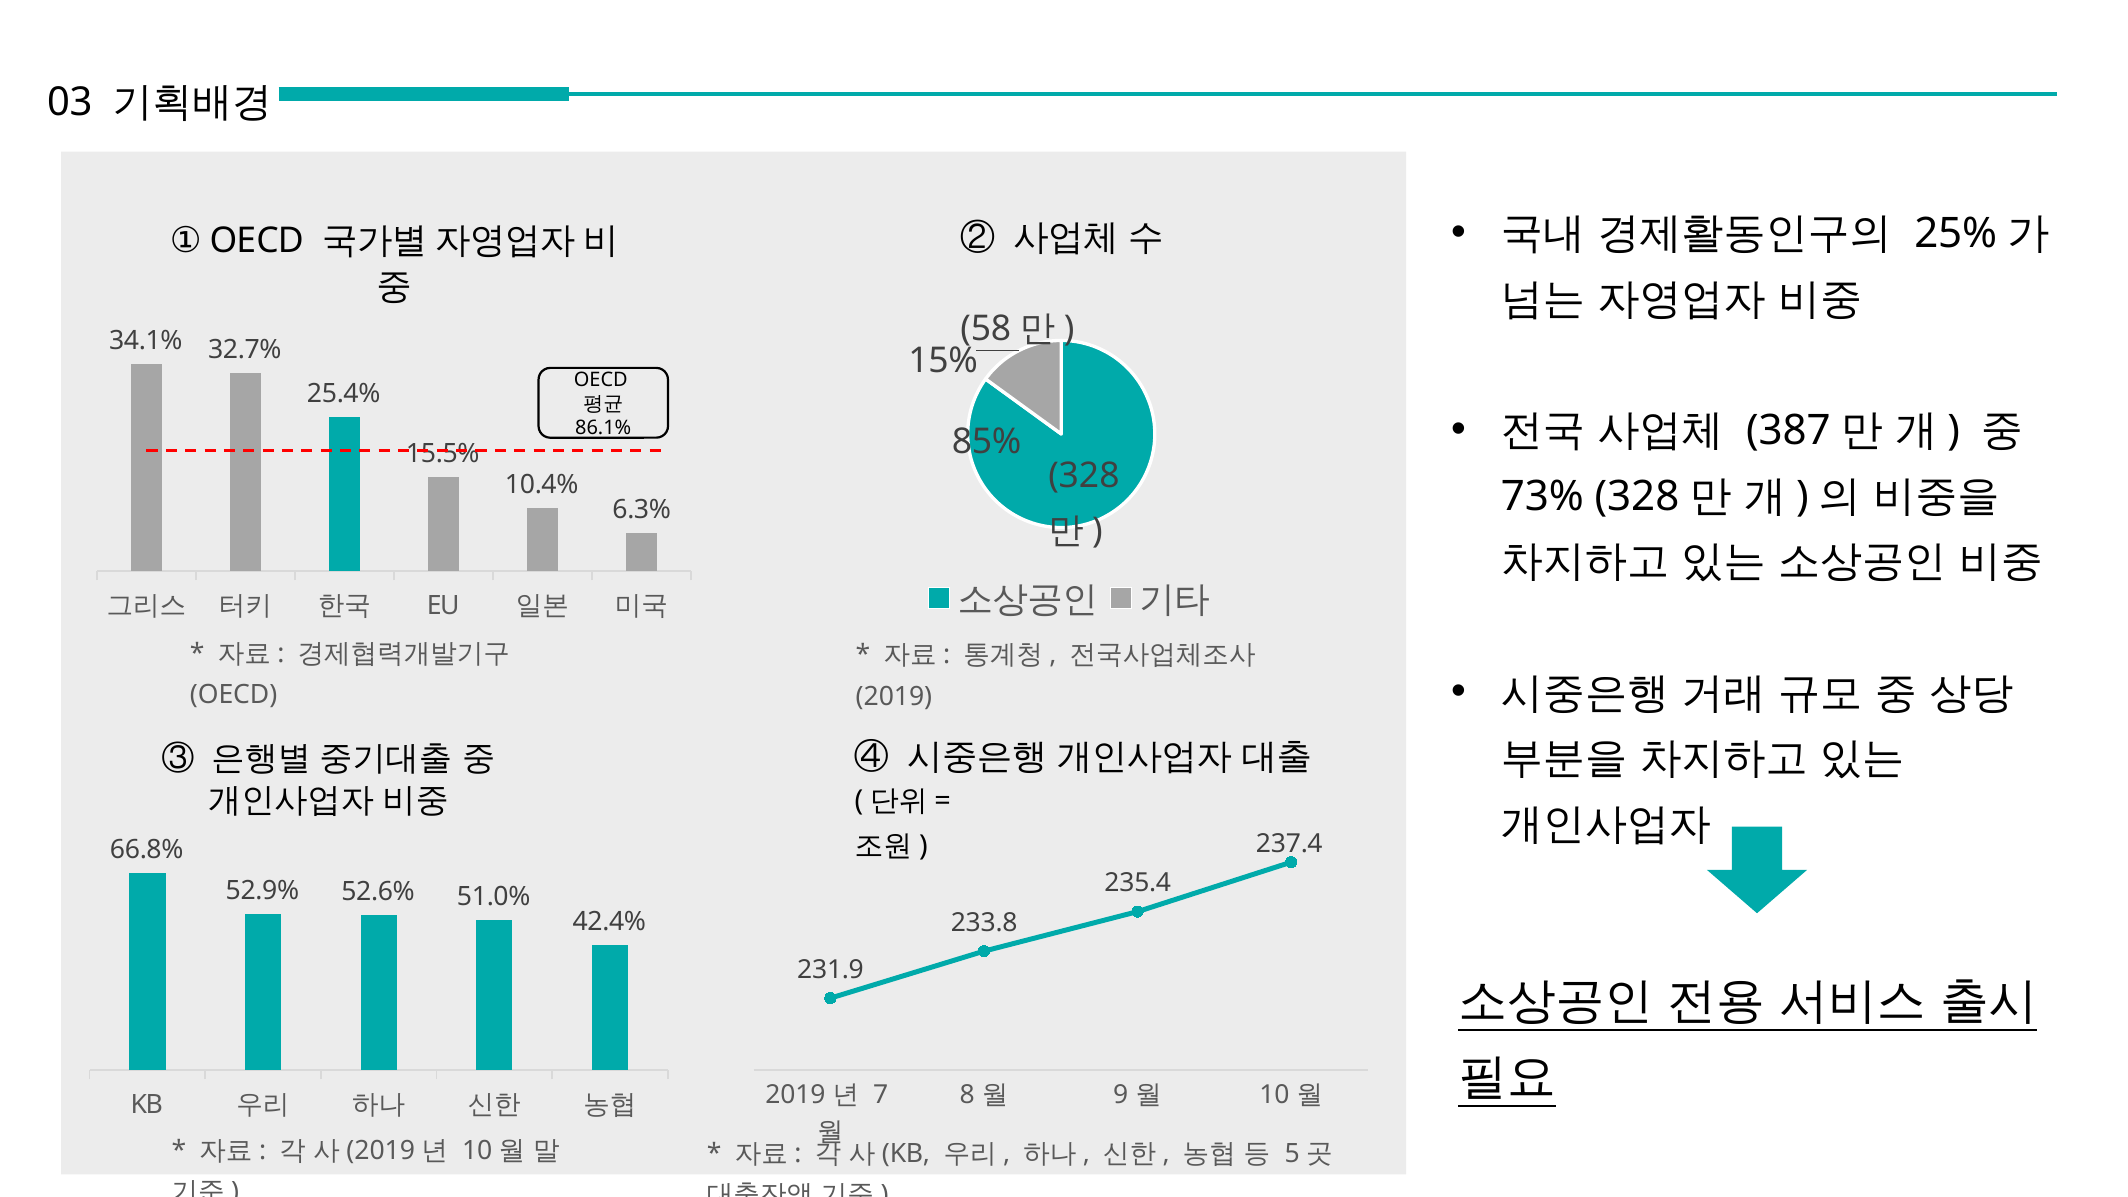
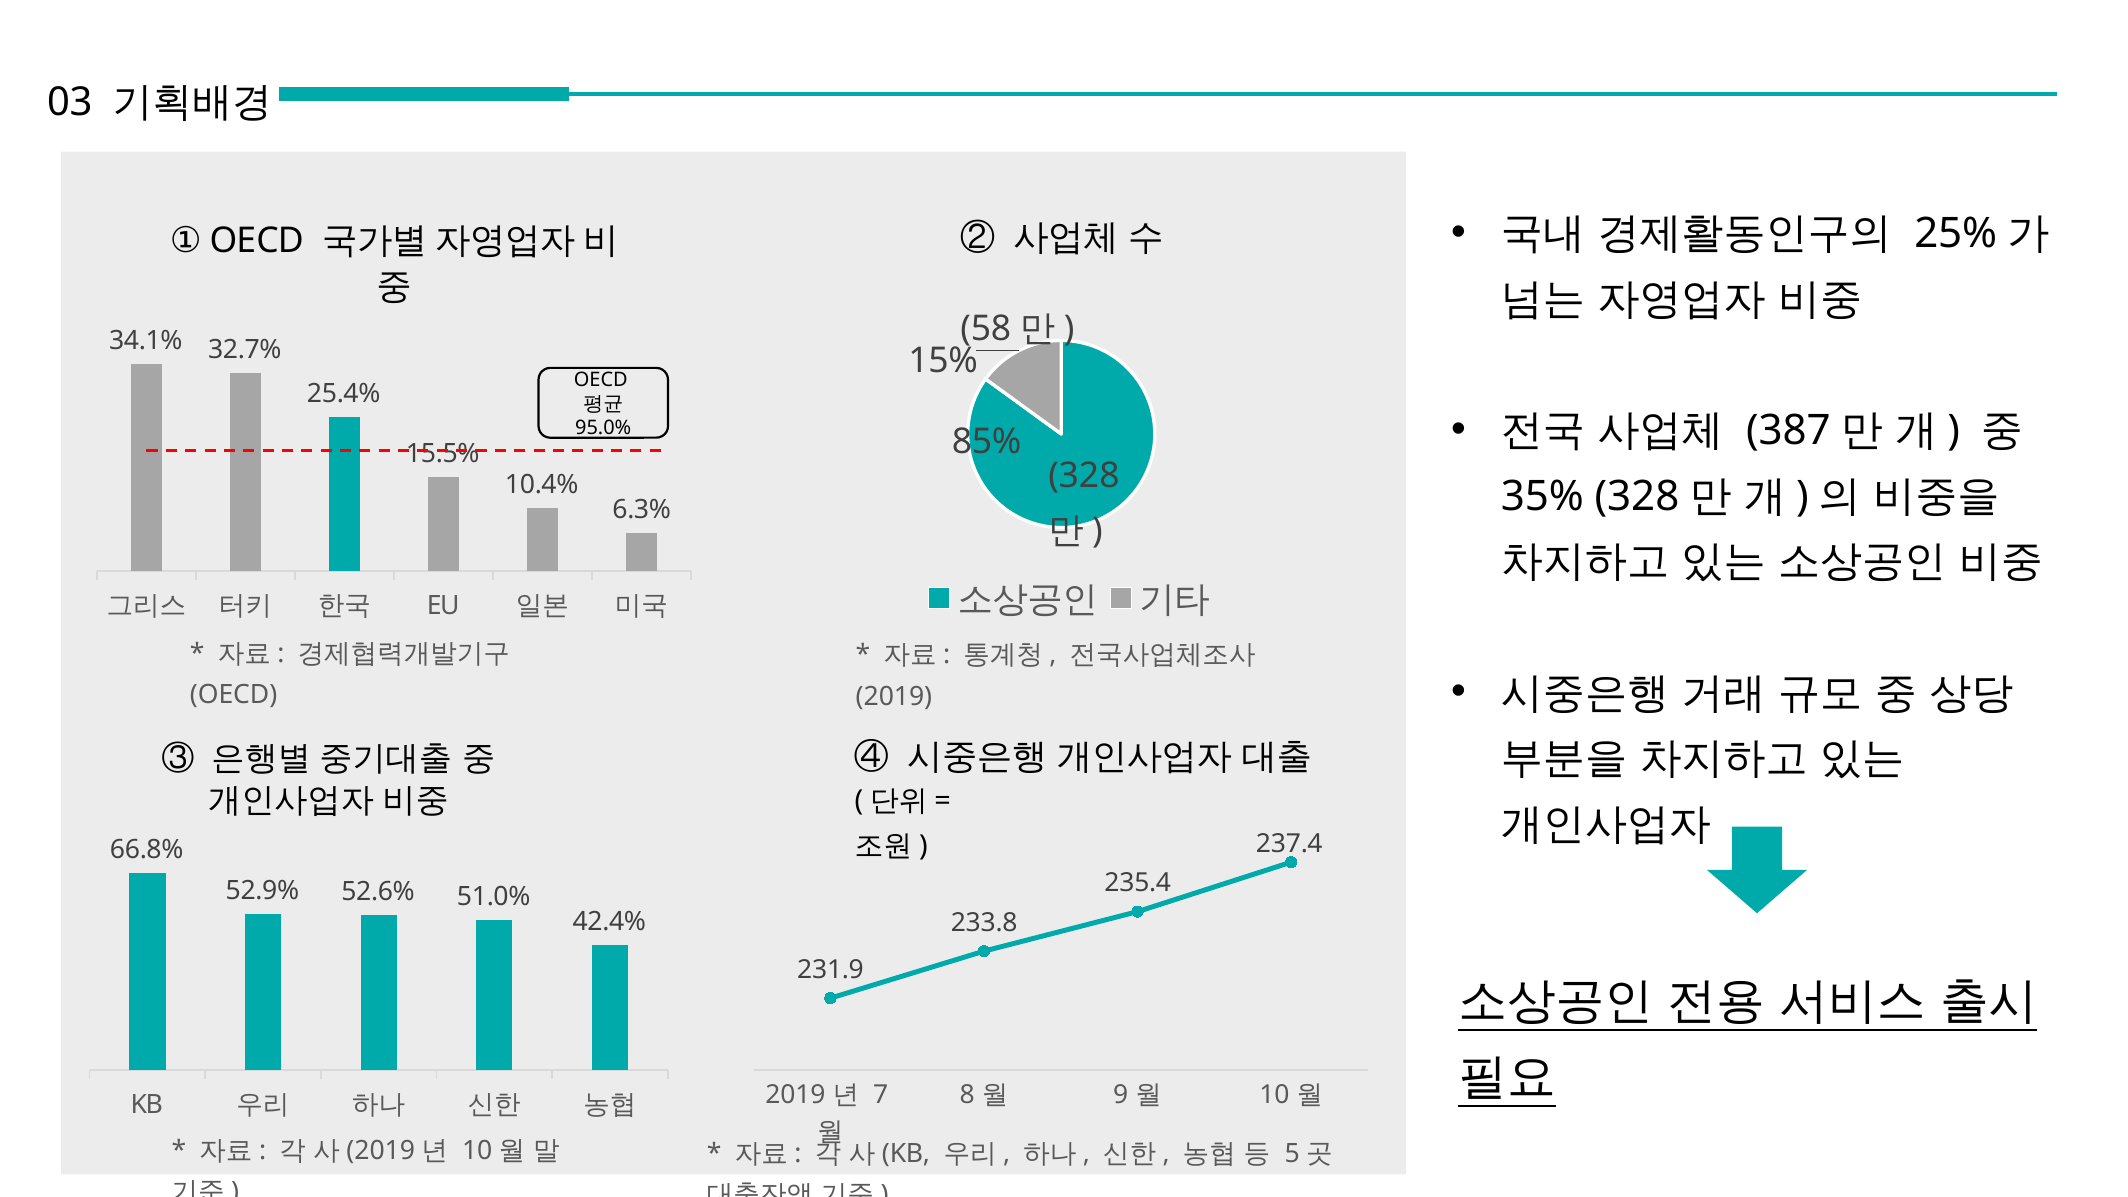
86.1%: 86.1% -> 95.0% (603, 428)
73%: 73% -> 35% (1542, 496)
